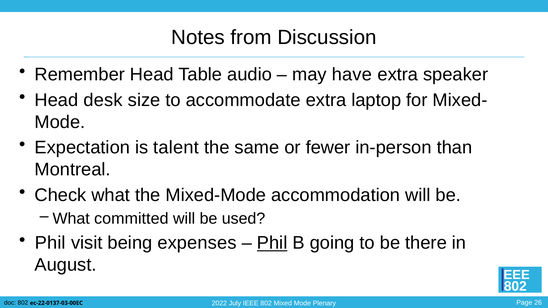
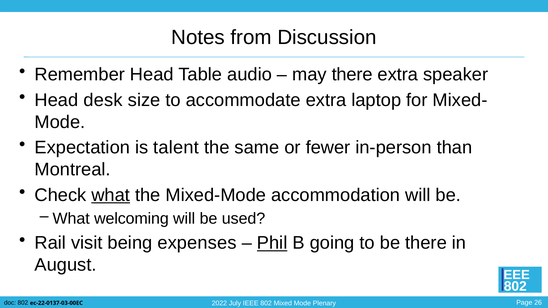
may have: have -> there (352, 75)
what underline: none -> present (111, 195)
committed: committed -> welcoming (131, 219)
Phil: Phil -> Rail (50, 243)
